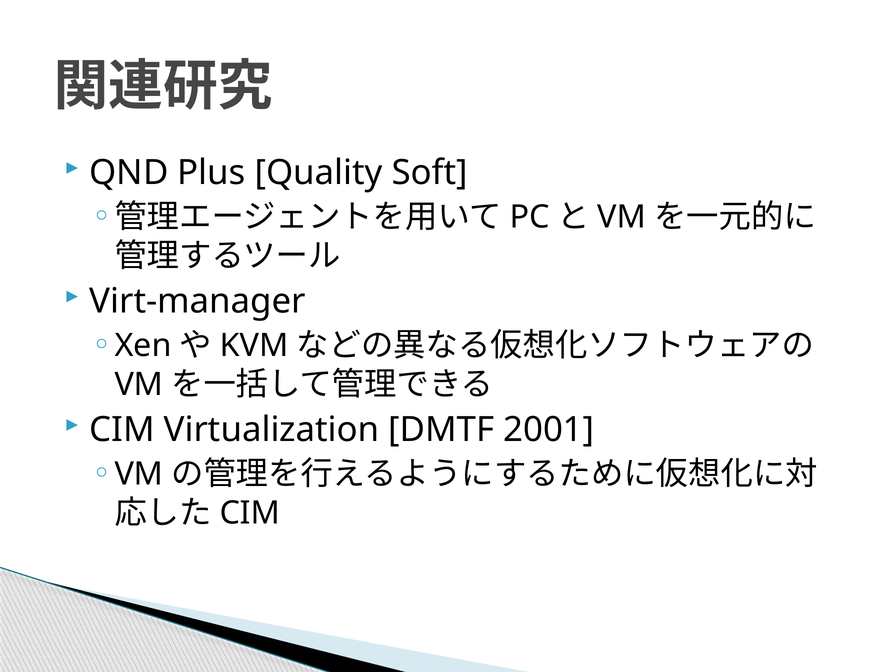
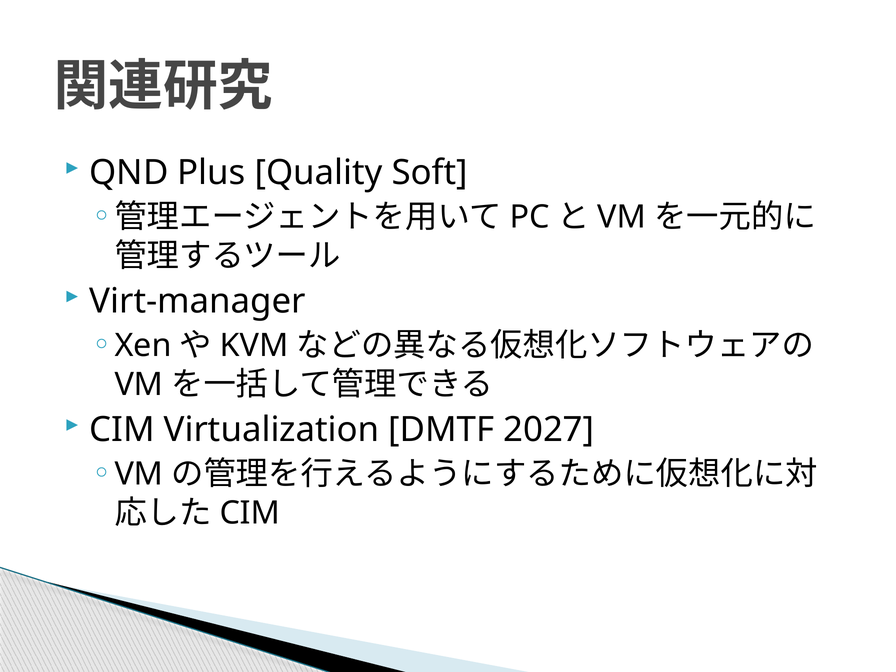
2001: 2001 -> 2027 (549, 430)
